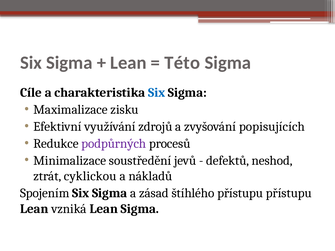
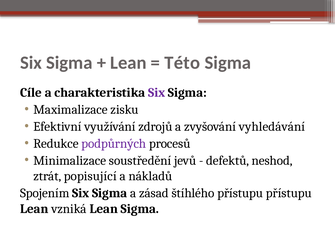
Six colour: blue -> purple (157, 93)
popisujících: popisujících -> vyhledávání (272, 127)
cyklickou: cyklickou -> popisující (90, 176)
